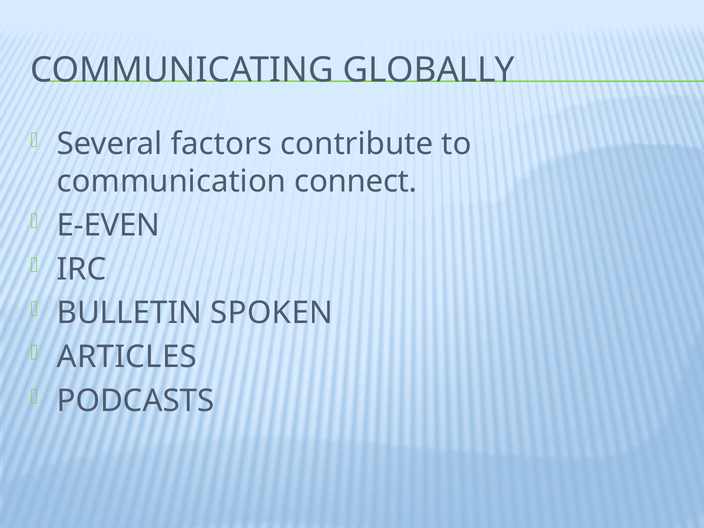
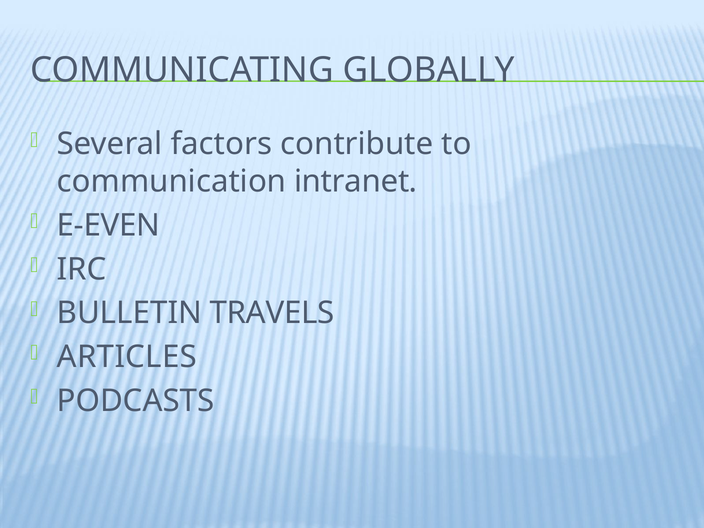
connect: connect -> intranet (356, 182)
SPOKEN: SPOKEN -> TRAVELS (272, 313)
